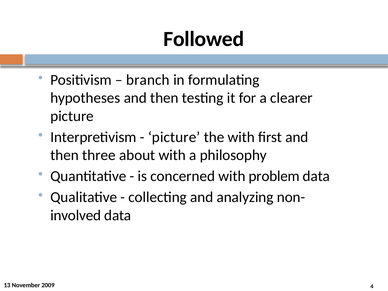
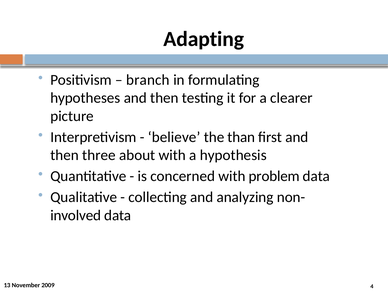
Followed: Followed -> Adapting (204, 39)
picture: picture -> believe (174, 137)
the with: with -> than (241, 137)
philosophy: philosophy -> hypothesis (233, 155)
